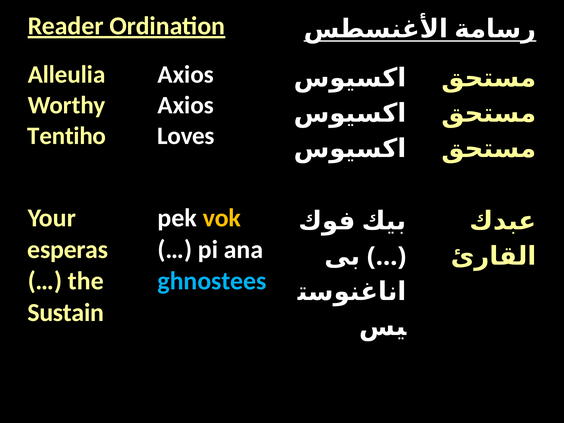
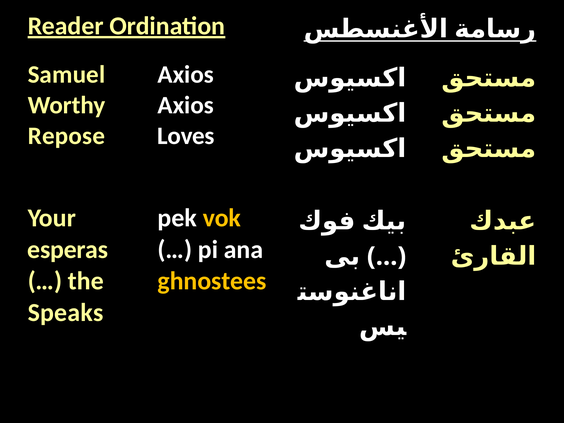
Alleulia: Alleulia -> Samuel (66, 74)
Tentiho: Tentiho -> Repose (66, 136)
ghnostees colour: light blue -> yellow (212, 281)
Sustain: Sustain -> Speaks (65, 313)
